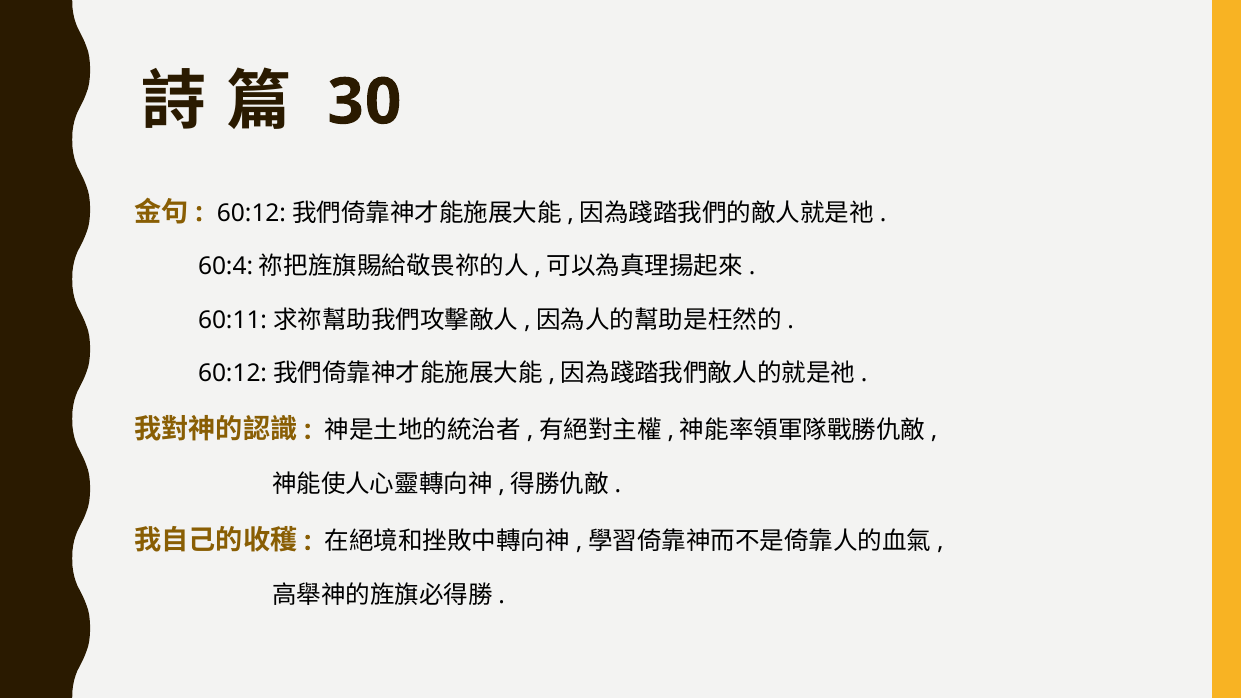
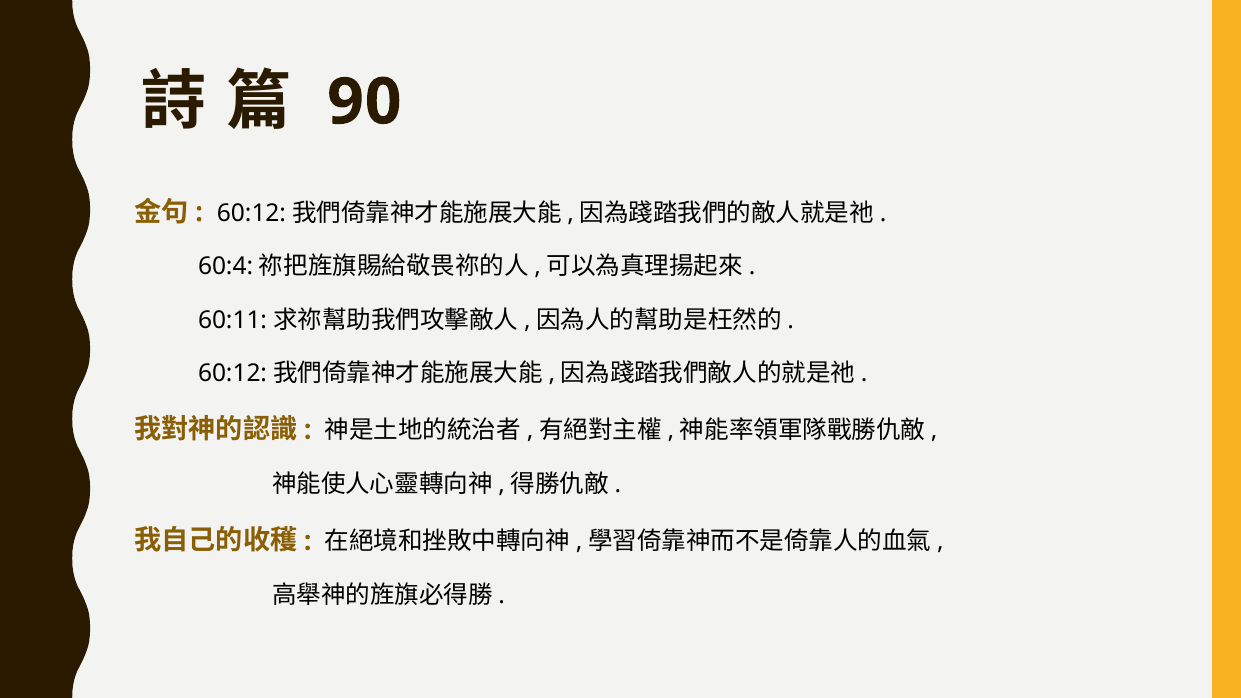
30: 30 -> 90 (364, 102)
